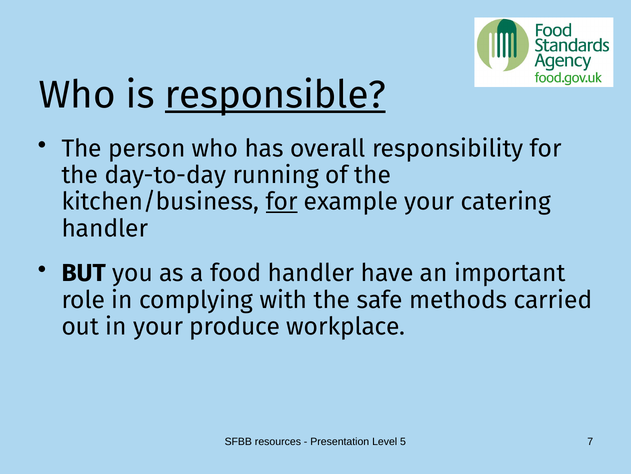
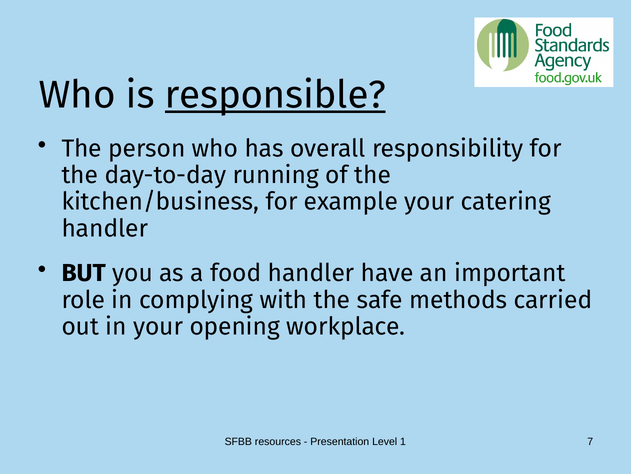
for underline: present -> none (282, 202)
produce: produce -> opening (235, 326)
5: 5 -> 1 (403, 441)
